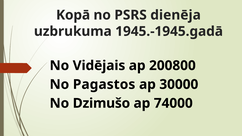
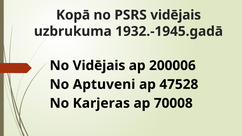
PSRS dienēja: dienēja -> vidējais (176, 15)
1945.-1945.gadā: 1945.-1945.gadā -> 1932.-1945.gadā (169, 31)
200800: 200800 -> 200006 (172, 66)
Pagastos: Pagastos -> Aptuveni (104, 84)
30000: 30000 -> 47528 (179, 84)
Dzimušo: Dzimušo -> Karjeras (101, 103)
74000: 74000 -> 70008 (173, 103)
